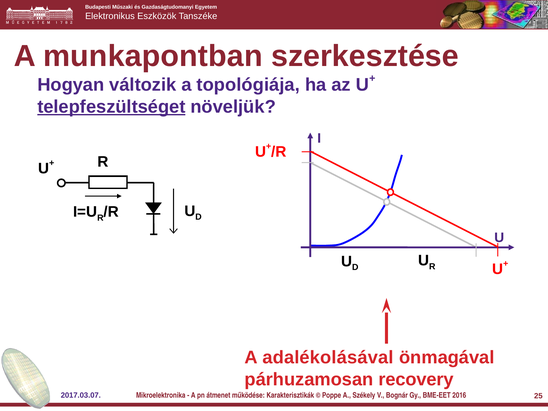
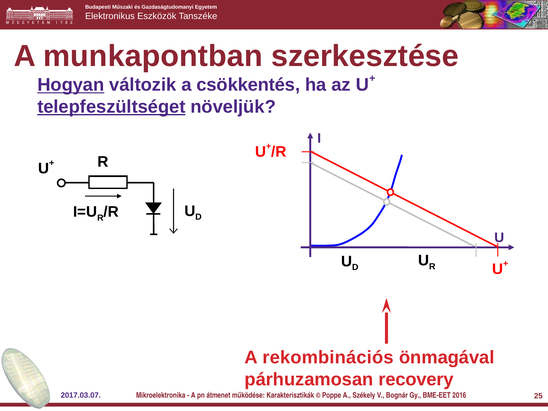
Hogyan underline: none -> present (71, 85)
topológiája: topológiája -> csökkentés (248, 85)
adalékolásával: adalékolásával -> rekombinációs (328, 357)
